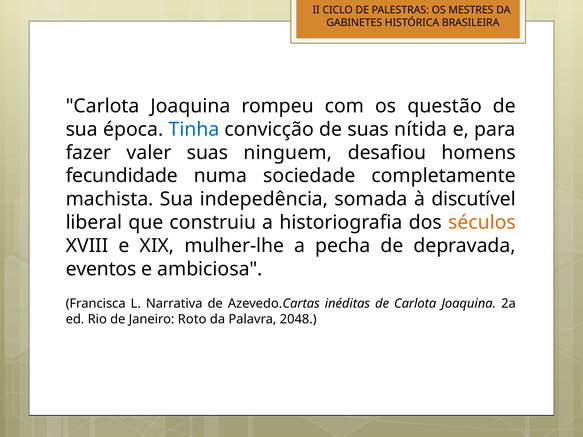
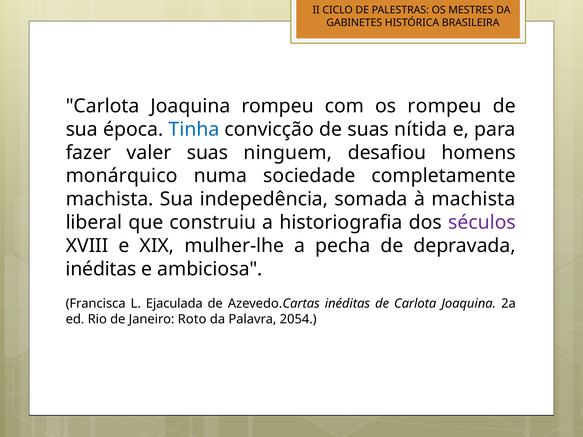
os questão: questão -> rompeu (444, 106)
fecundidade: fecundidade -> monárquico (122, 176)
à discutível: discutível -> machista (473, 199)
séculos colour: orange -> purple (482, 223)
eventos: eventos -> inéditas (101, 269)
Narrativa: Narrativa -> Ejaculada (174, 304)
2048: 2048 -> 2054 (298, 319)
